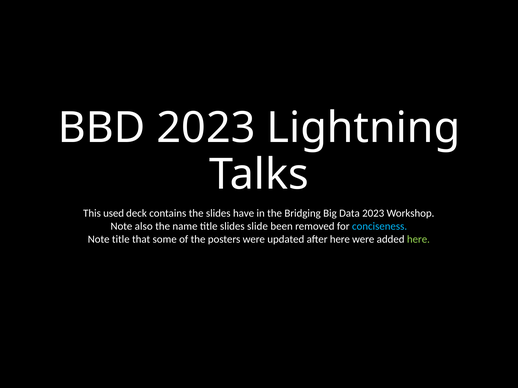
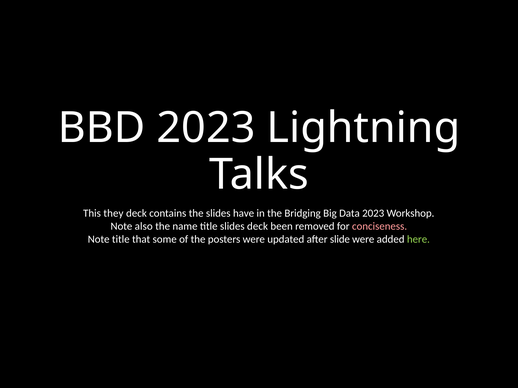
used: used -> they (113, 214)
slides slide: slide -> deck (258, 227)
conciseness colour: light blue -> pink (380, 227)
after here: here -> slide (340, 240)
